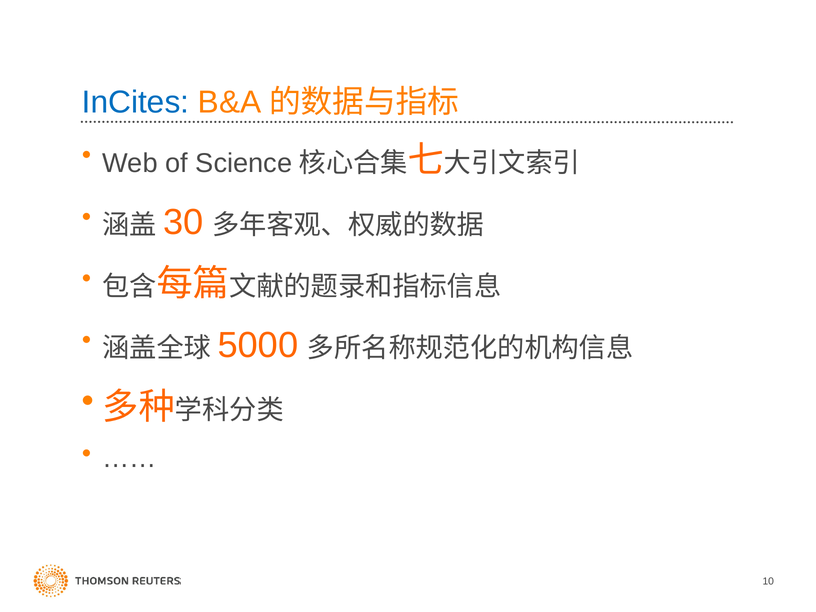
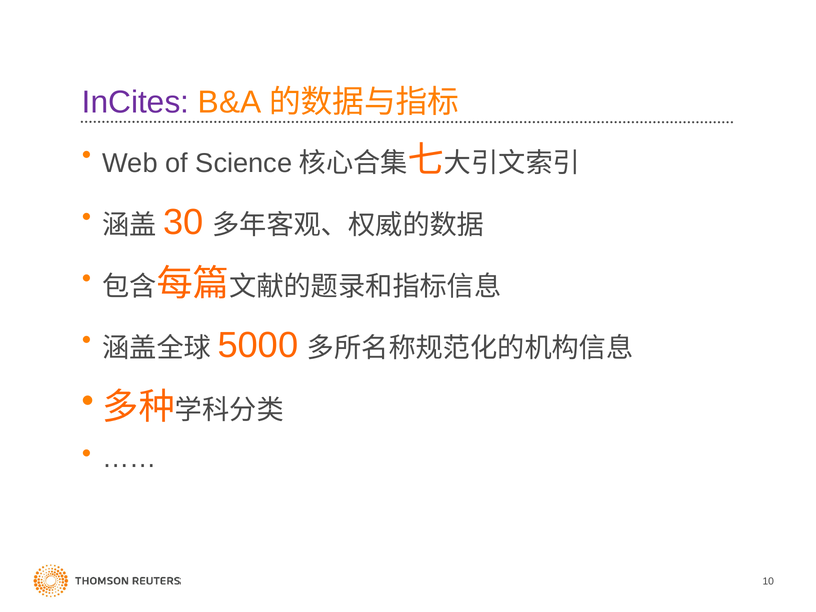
InCites colour: blue -> purple (136, 103)
